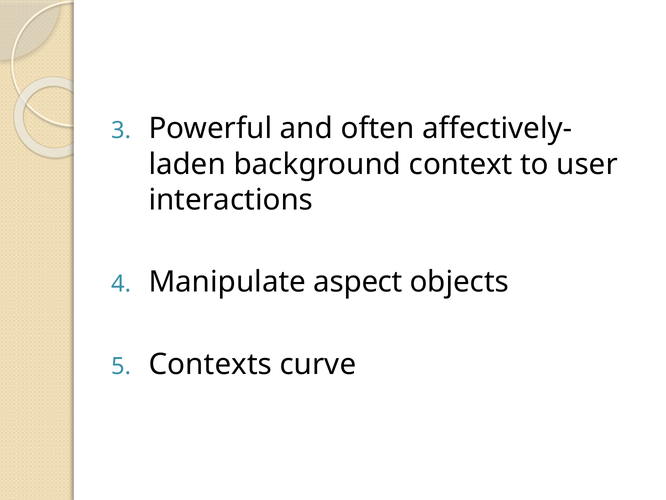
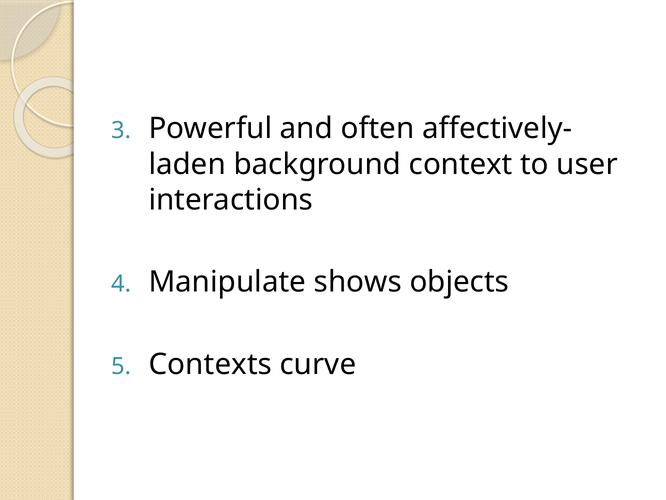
aspect: aspect -> shows (358, 282)
